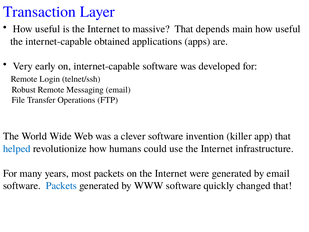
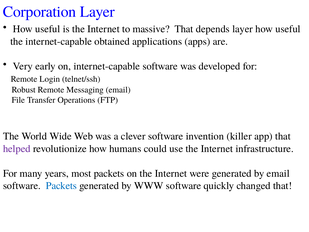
Transaction: Transaction -> Corporation (40, 12)
depends main: main -> layer (243, 29)
helped colour: blue -> purple (17, 148)
